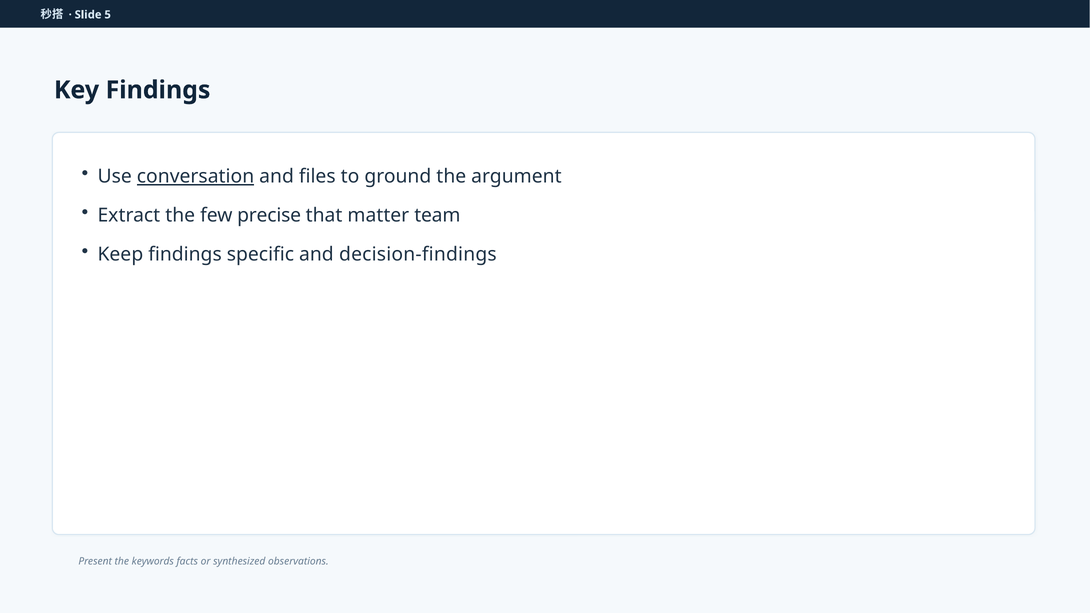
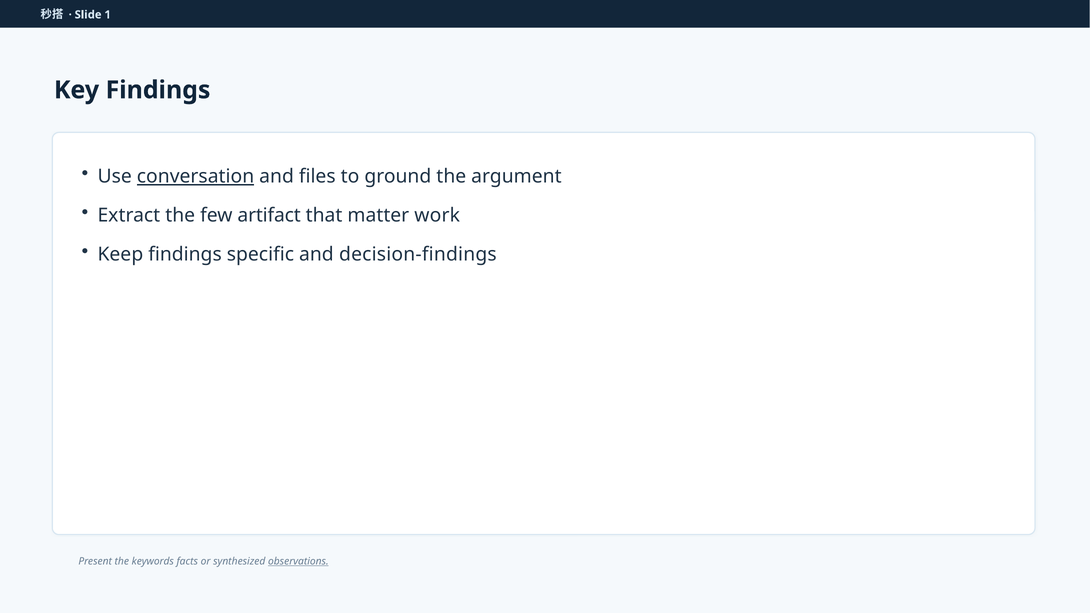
5: 5 -> 1 (108, 15)
precise: precise -> artifact (269, 215)
team: team -> work (437, 215)
observations underline: none -> present (298, 561)
